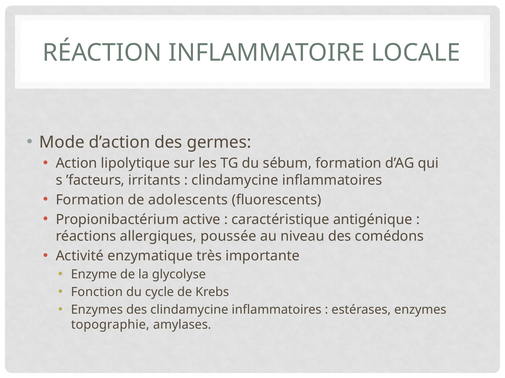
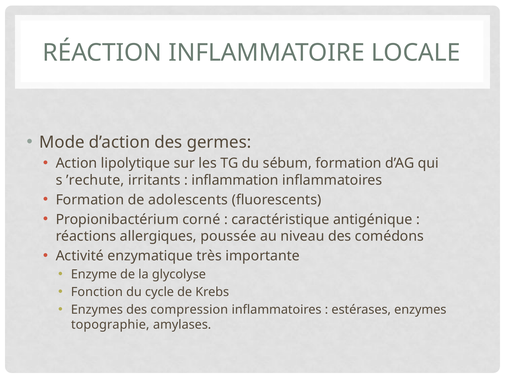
’facteurs: ’facteurs -> ’rechute (95, 181)
clindamycine: clindamycine -> inflammation (235, 181)
active: active -> corné (201, 220)
des clindamycine: clindamycine -> compression (189, 310)
